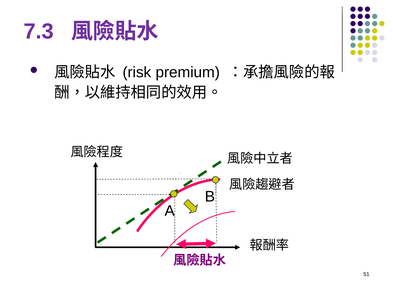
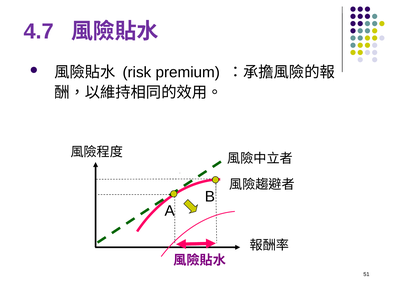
7.3: 7.3 -> 4.7 (39, 31)
